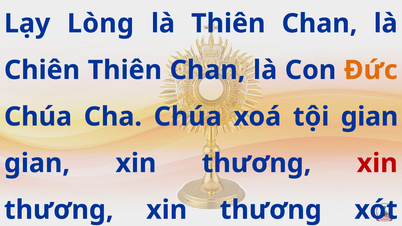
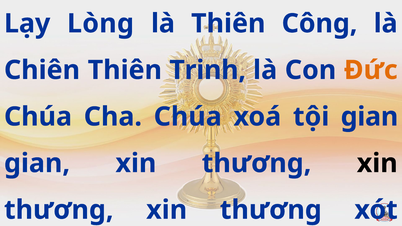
là Thiên Chan: Chan -> Công (320, 24)
Chiên Thiên Chan: Chan -> Trinh (208, 70)
xin colour: red -> black (377, 163)
